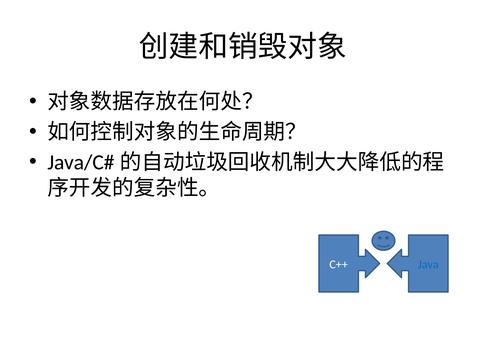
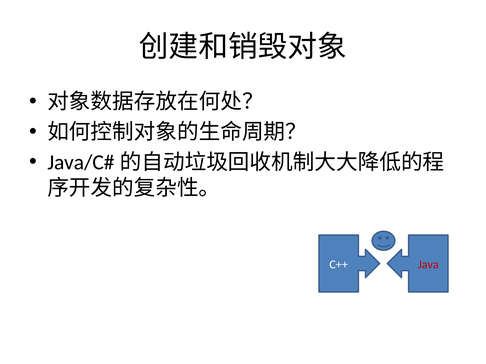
Java colour: blue -> red (428, 265)
